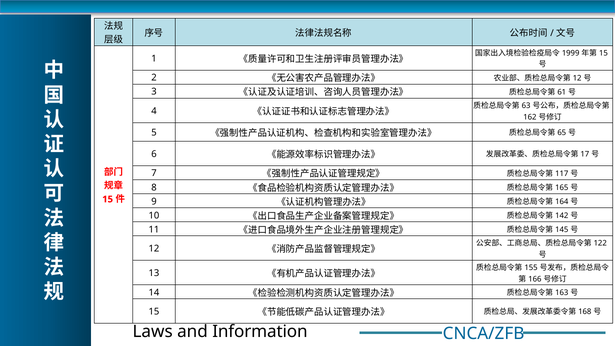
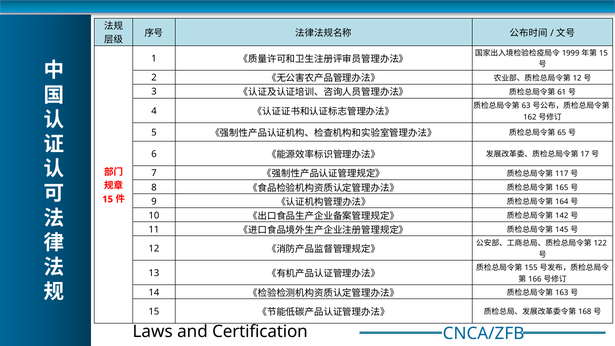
Information: Information -> Certification (260, 332)
